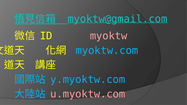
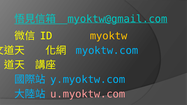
myoktw colour: pink -> yellow (109, 36)
